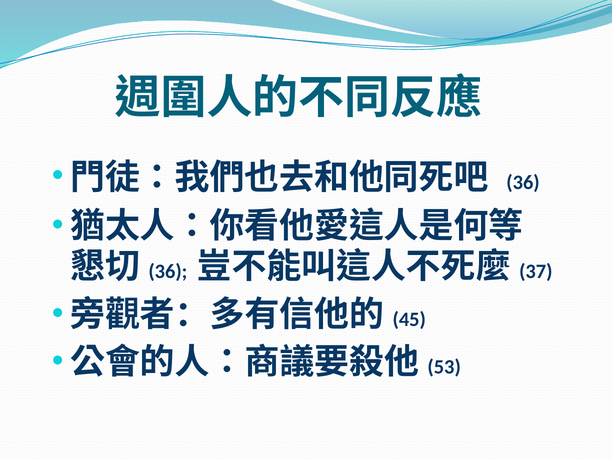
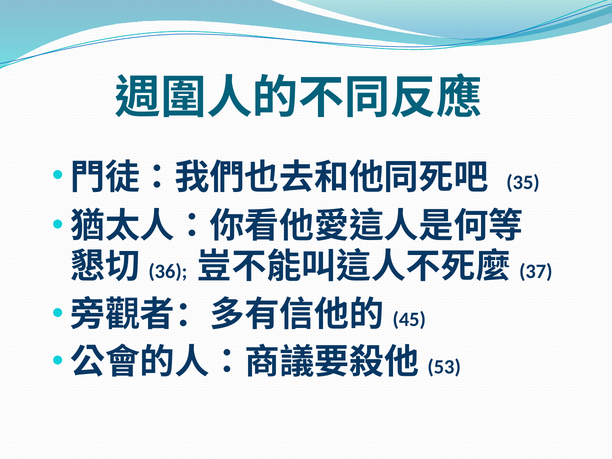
36: 36 -> 35 (523, 183)
